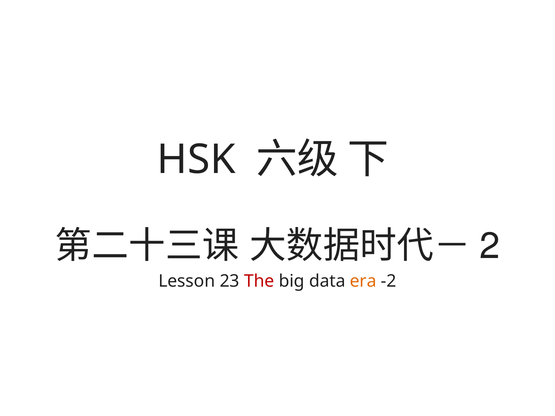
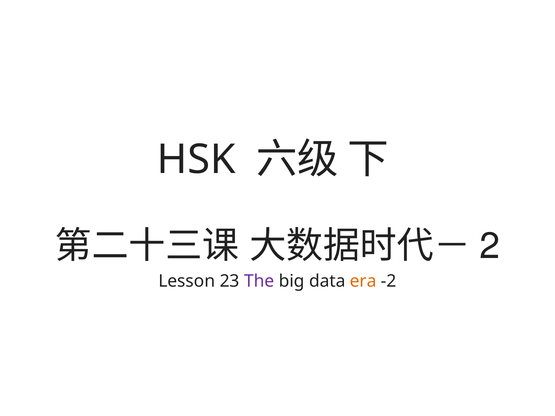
The colour: red -> purple (259, 281)
